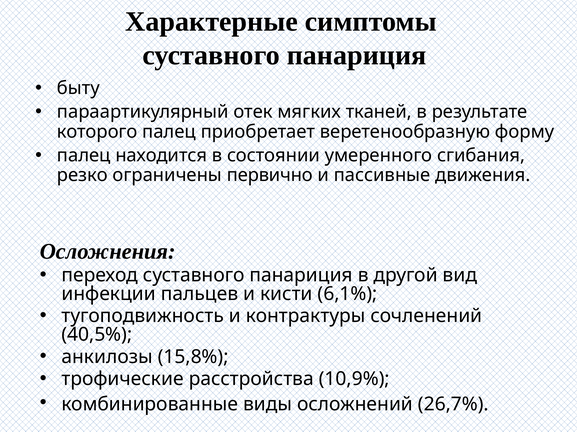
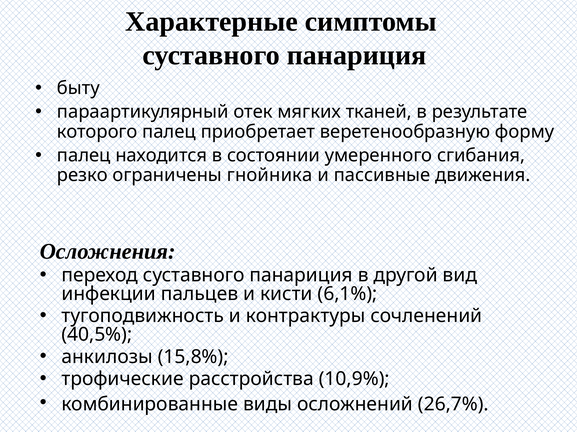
первично: первично -> гнойника (270, 176)
